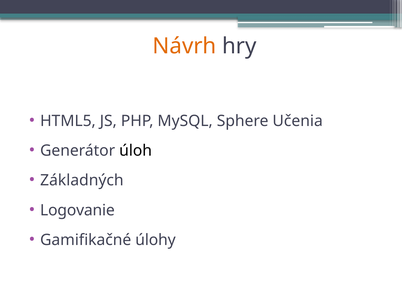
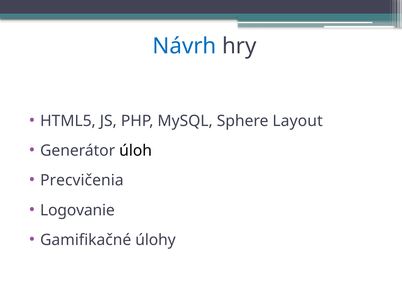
Návrh colour: orange -> blue (185, 46)
Učenia: Učenia -> Layout (298, 121)
Základných: Základných -> Precvičenia (82, 180)
